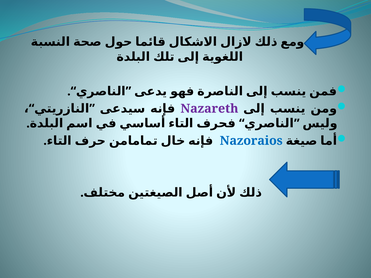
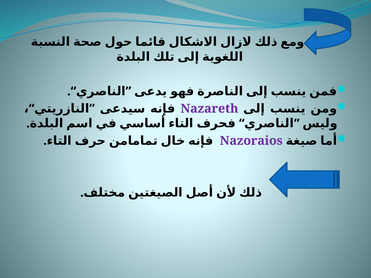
Nazoraios colour: blue -> purple (251, 141)
